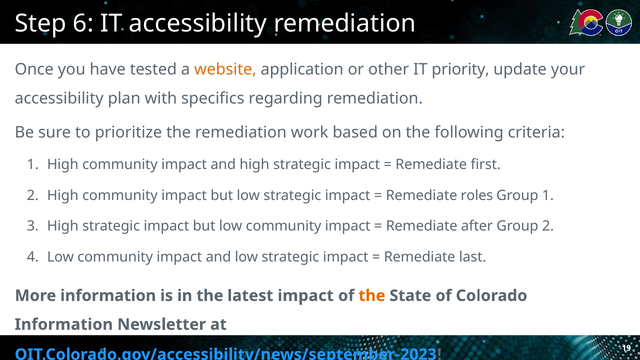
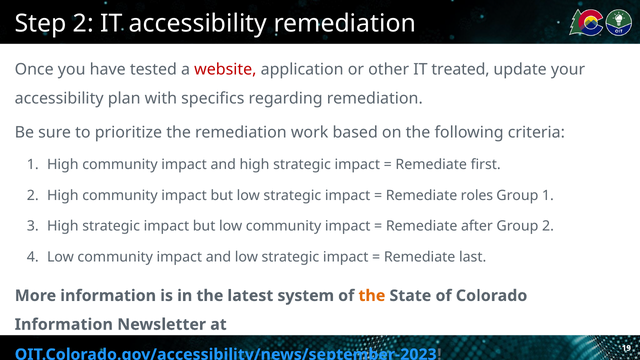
Step 6: 6 -> 2 (83, 24)
website colour: orange -> red (225, 70)
priority: priority -> treated (461, 70)
latest impact: impact -> system (306, 296)
